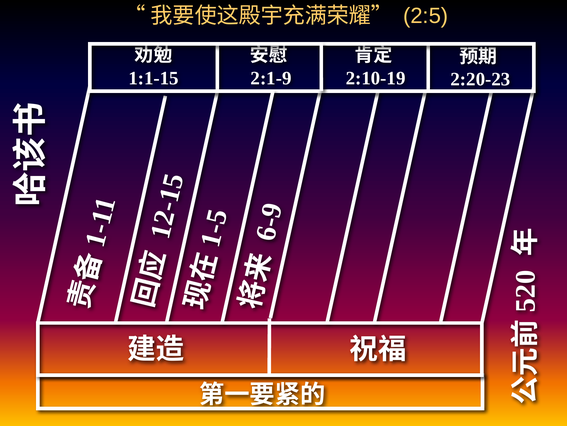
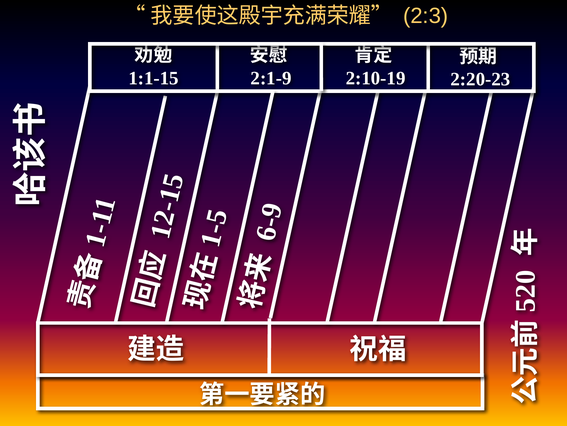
2:5: 2:5 -> 2:3 (426, 16)
